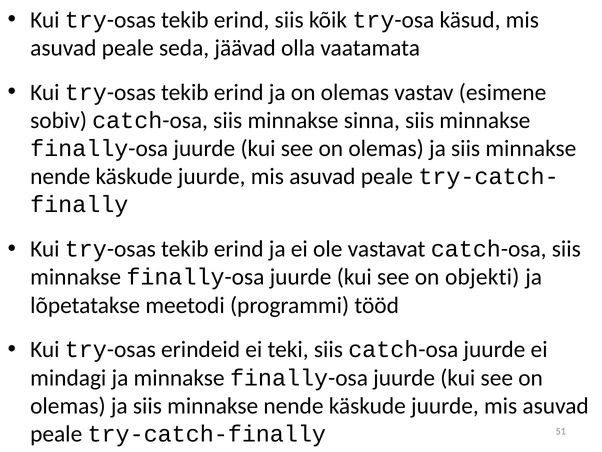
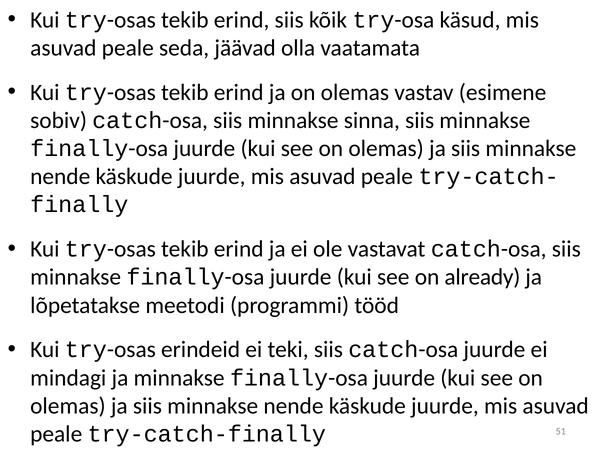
objekti: objekti -> already (482, 277)
